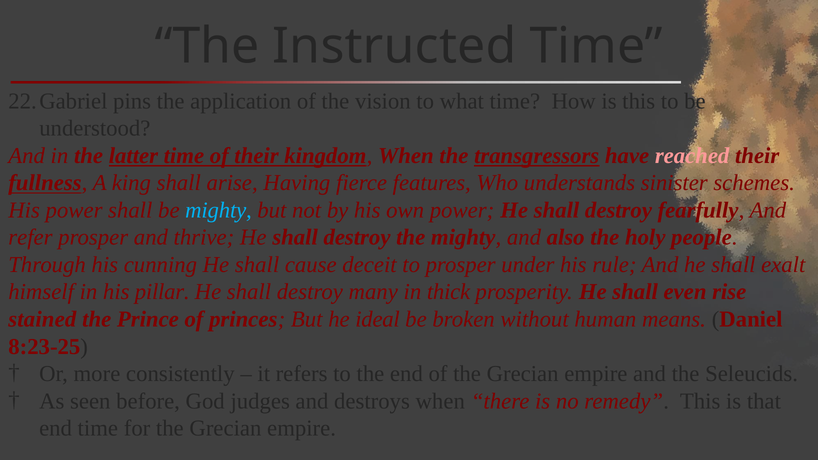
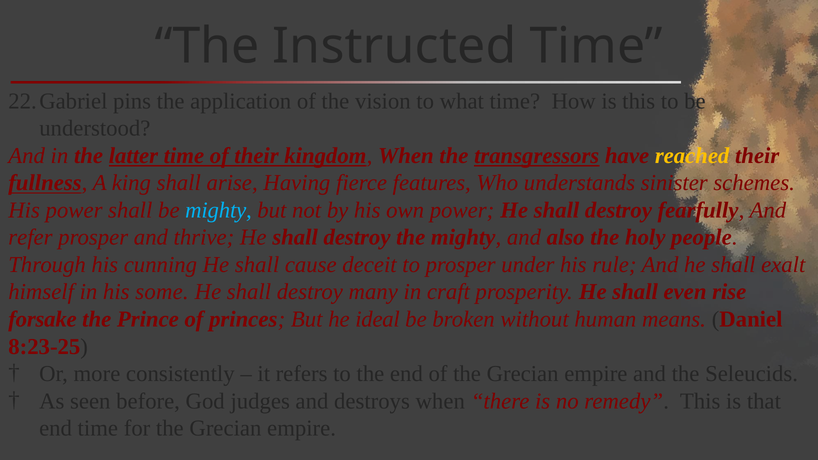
reached colour: pink -> yellow (692, 156)
pillar: pillar -> some (162, 292)
thick: thick -> craft (448, 292)
stained: stained -> forsake (43, 319)
